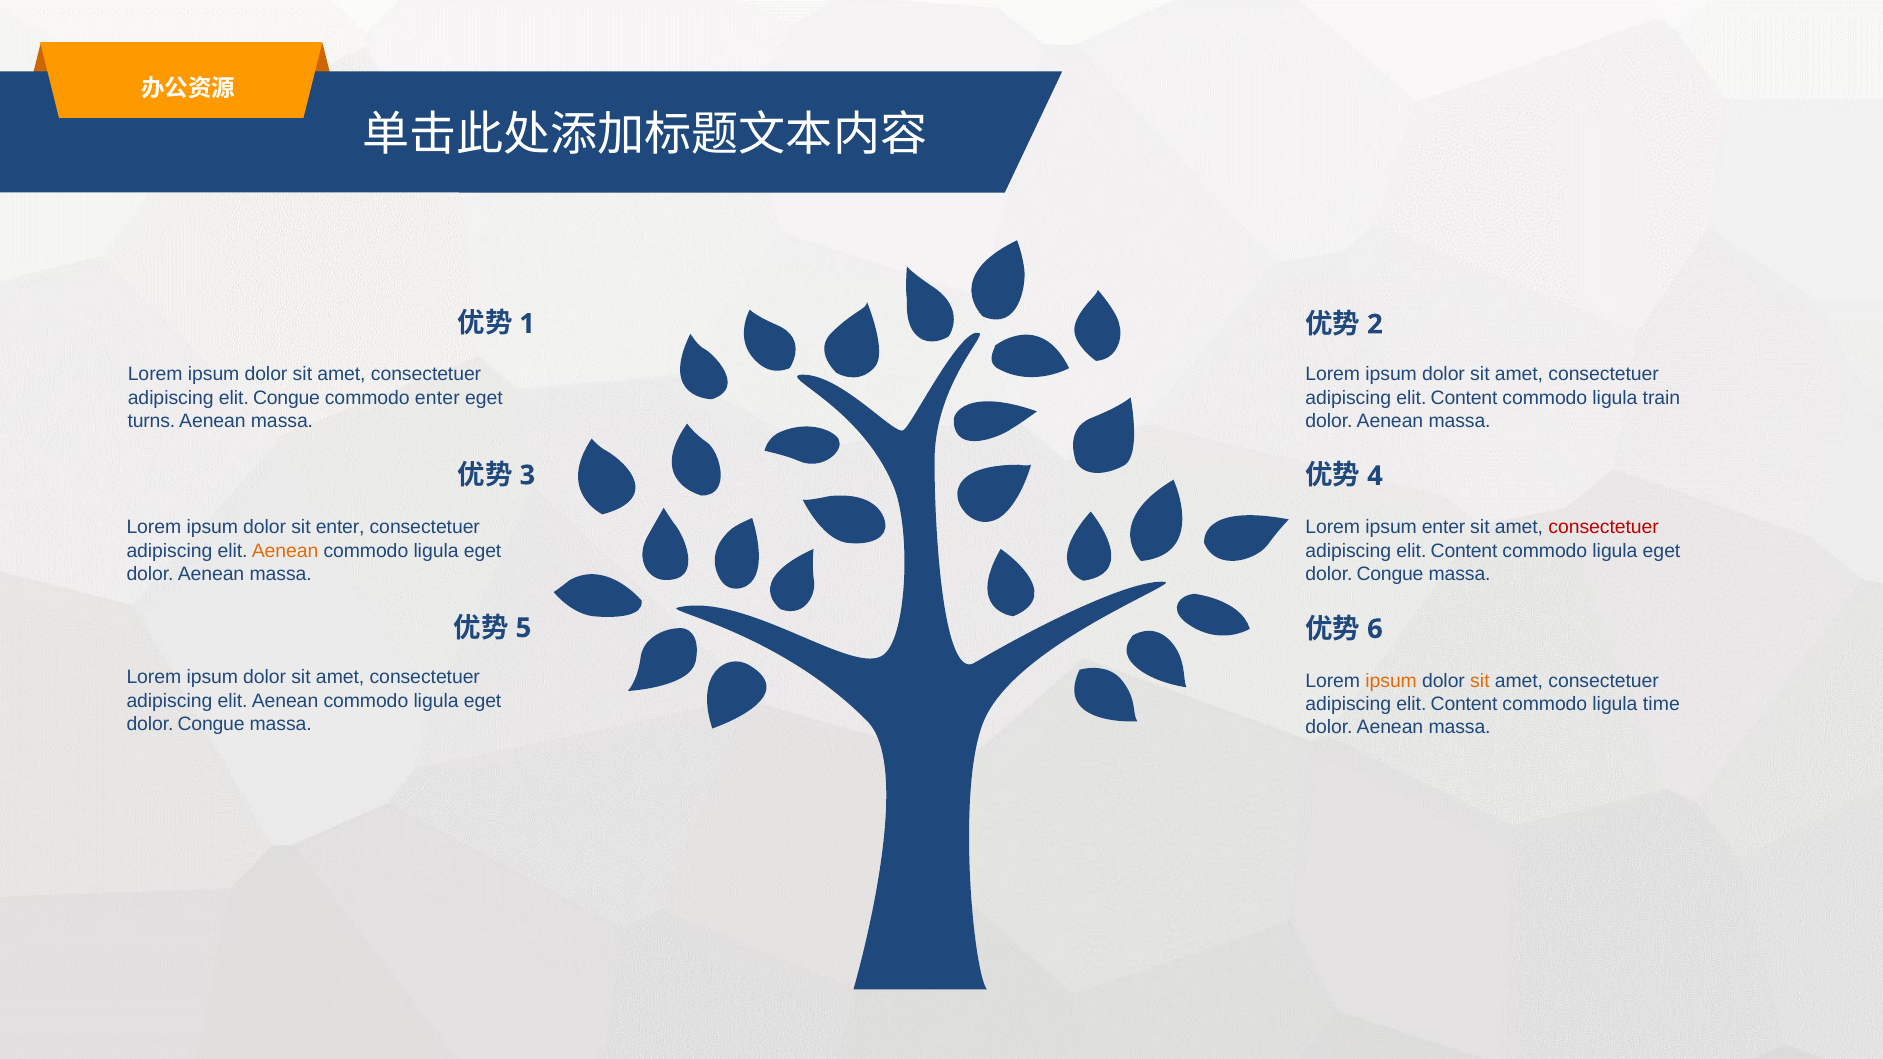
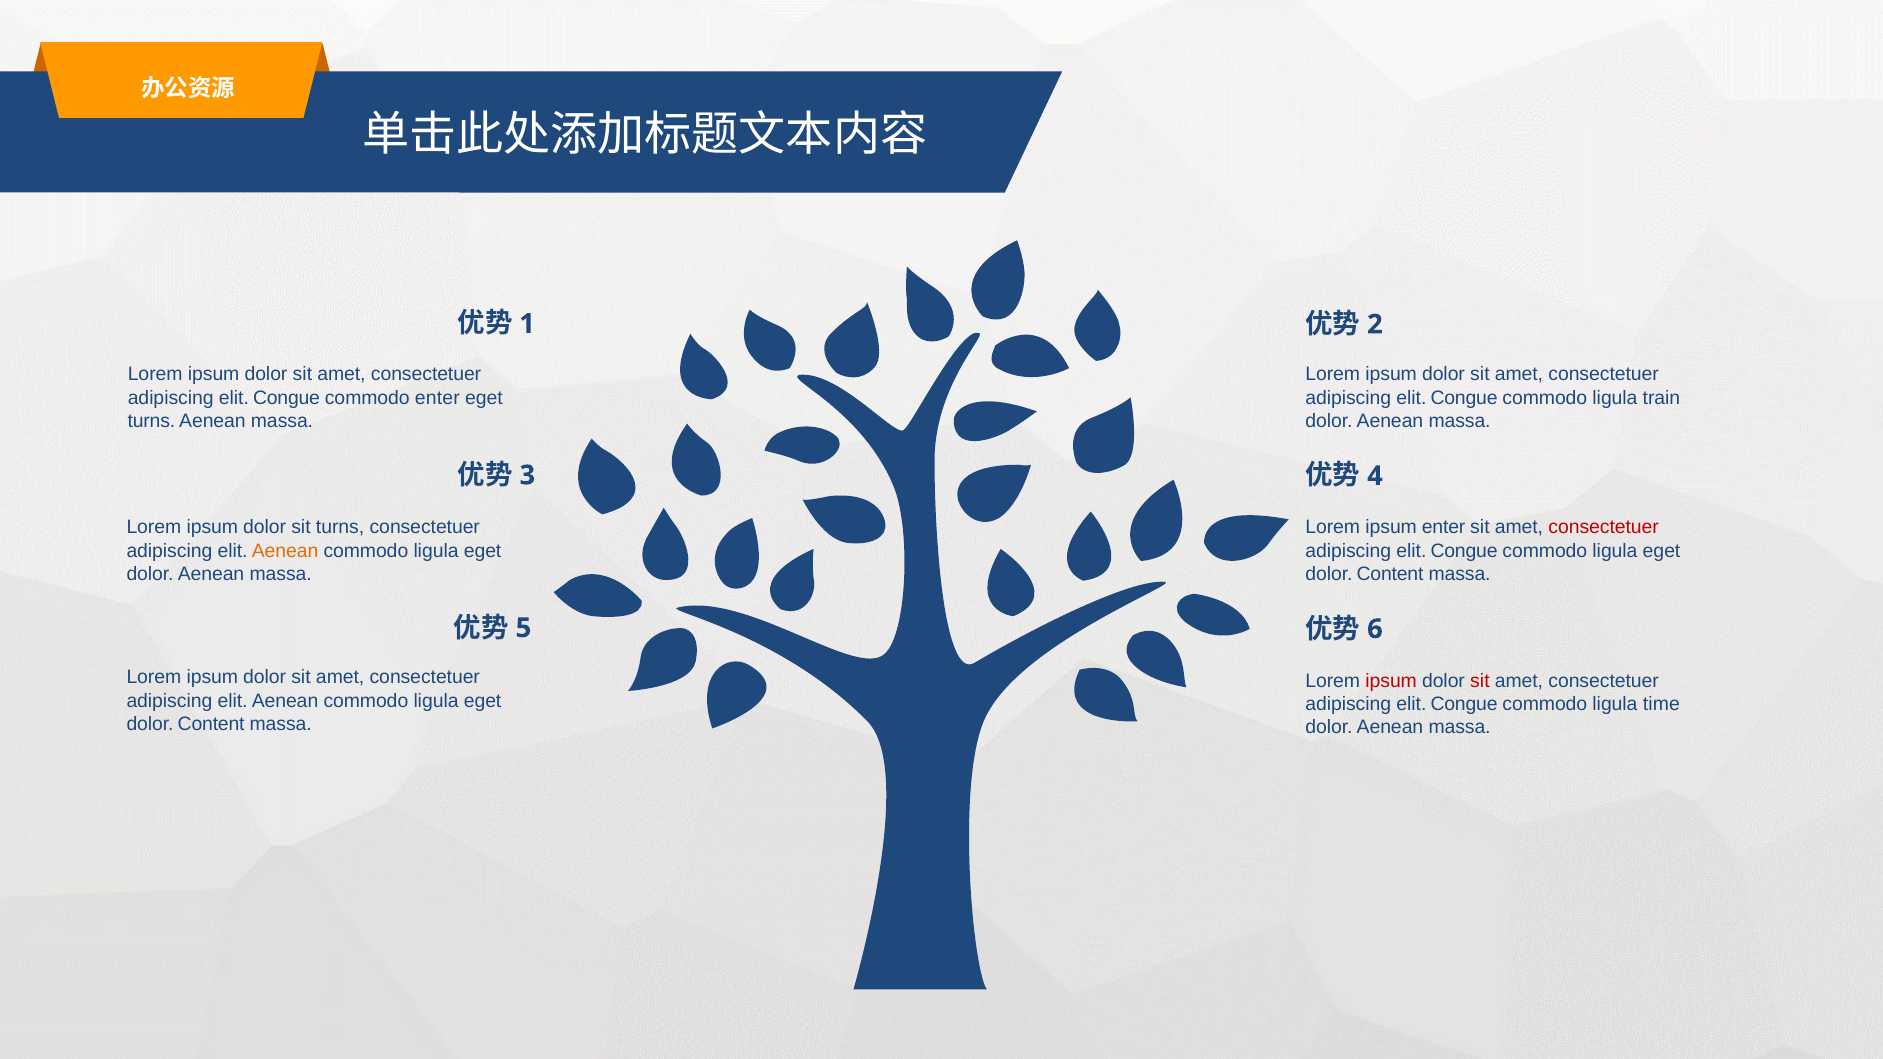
Content: Content -> Congue (1464, 398)
sit enter: enter -> turns (340, 528)
Content: Content -> Congue (1464, 551)
Congue: Congue -> Content (1390, 574)
ipsum colour: orange -> red (1391, 681)
sit colour: orange -> red (1480, 681)
Content: Content -> Congue (1464, 704)
Congue: Congue -> Content (211, 724)
